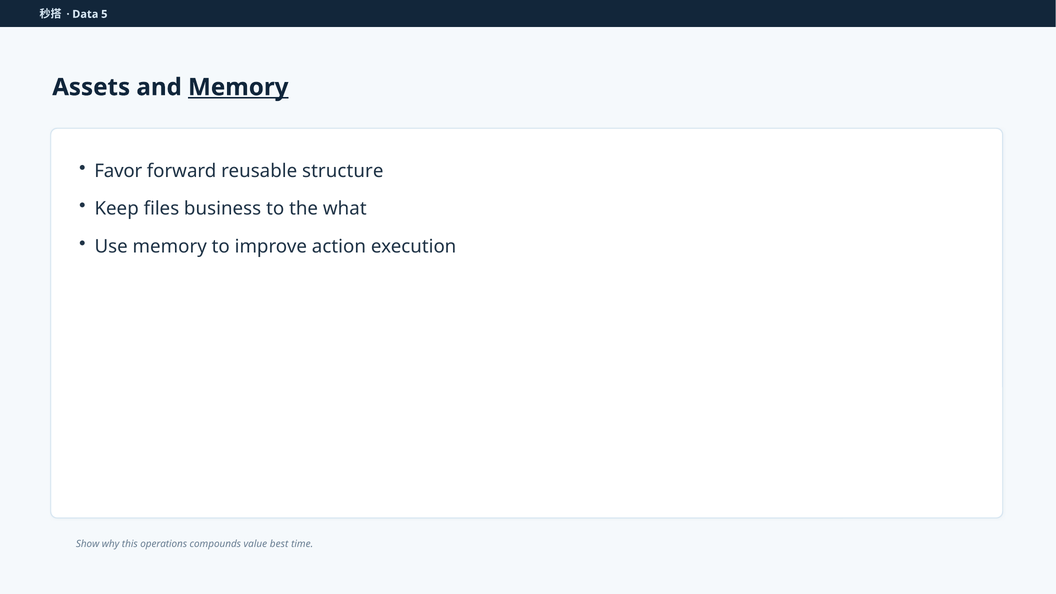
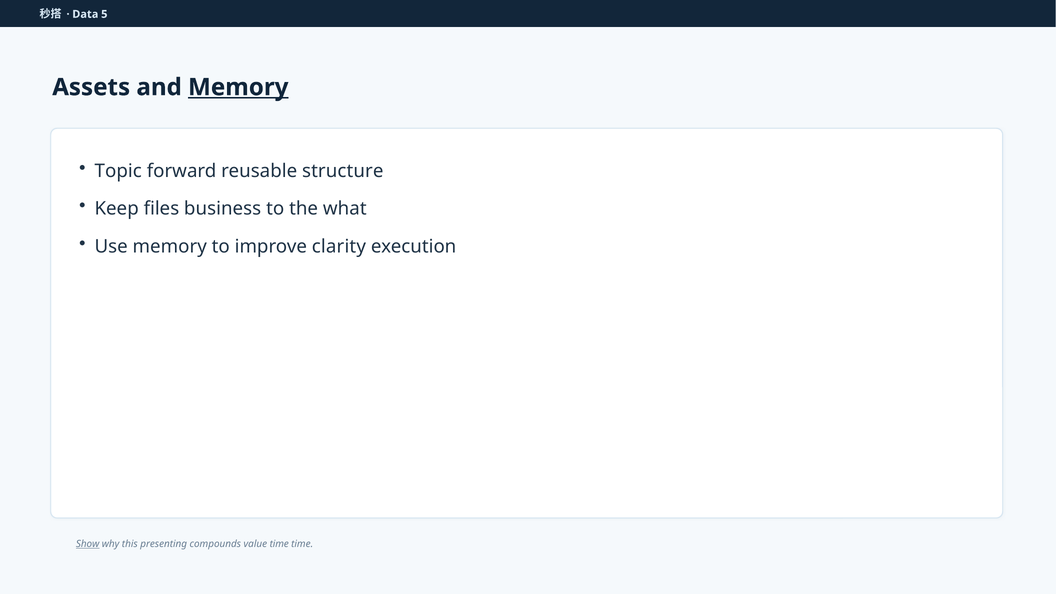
Favor: Favor -> Topic (118, 171)
action: action -> clarity (339, 247)
Show underline: none -> present (88, 544)
operations: operations -> presenting (164, 544)
value best: best -> time (279, 544)
